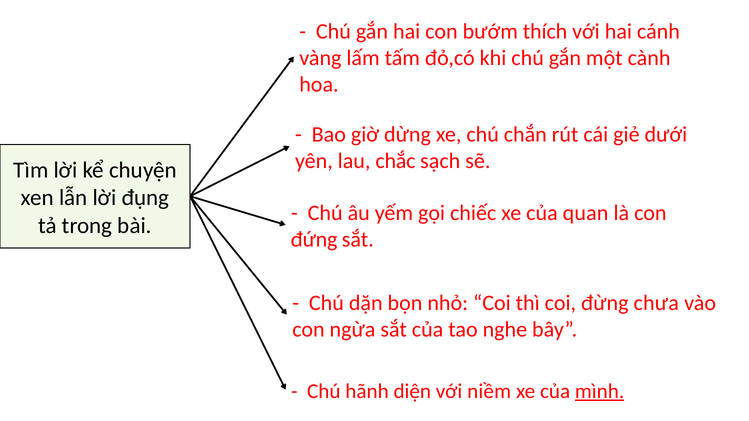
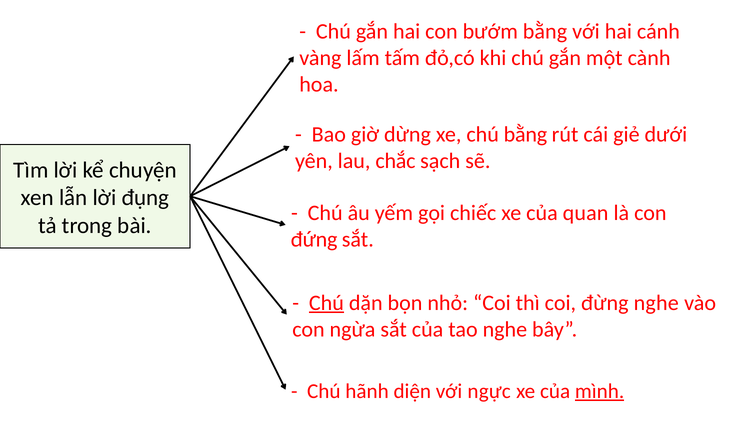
bướm thích: thích -> bằng (545, 32)
chú chắn: chắn -> bằng (525, 135)
Chú underline: none -> present (326, 303)
đừng chưa: chưa -> nghe (656, 303)
niềm: niềm -> ngực (489, 391)
